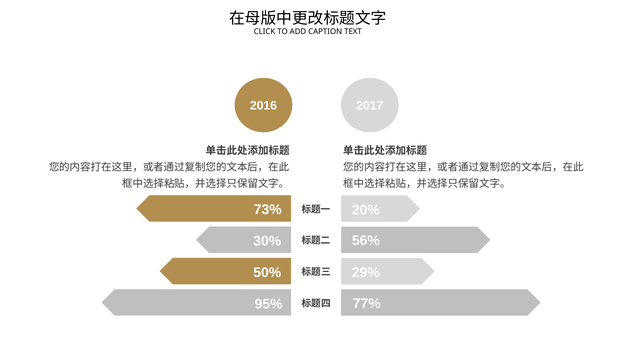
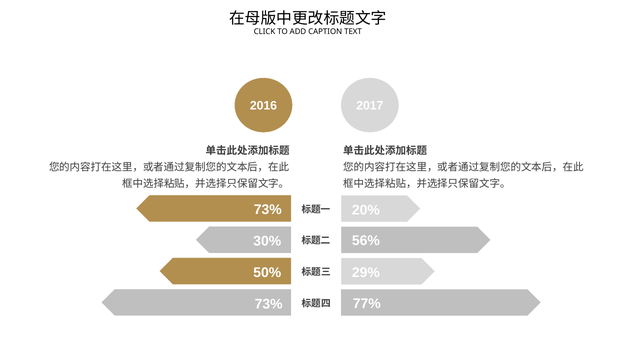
95%: 95% -> 73% (269, 304)
